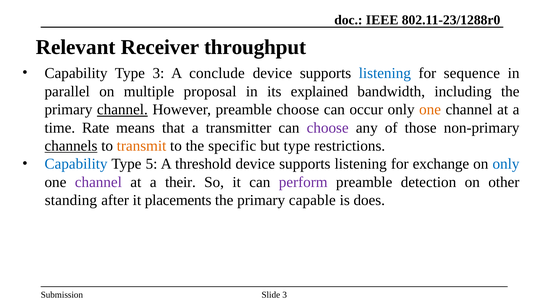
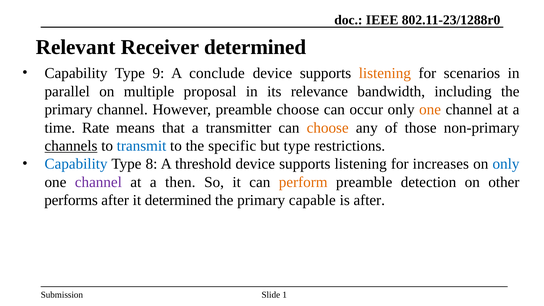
Receiver throughput: throughput -> determined (255, 47)
Type 3: 3 -> 9 (158, 73)
listening colour: blue -> orange (385, 73)
sequence: sequence -> scenarios (472, 73)
explained: explained -> relevance (319, 91)
channel underline: present -> none (122, 110)
choose colour: purple -> orange (328, 128)
transmit colour: orange -> blue (142, 146)
5: 5 -> 8 (152, 164)
exchange: exchange -> increases (441, 164)
their: their -> then (180, 182)
perform colour: purple -> orange (303, 182)
standing: standing -> performs (71, 200)
it placements: placements -> determined (178, 200)
is does: does -> after (369, 200)
Slide 3: 3 -> 1 (285, 295)
